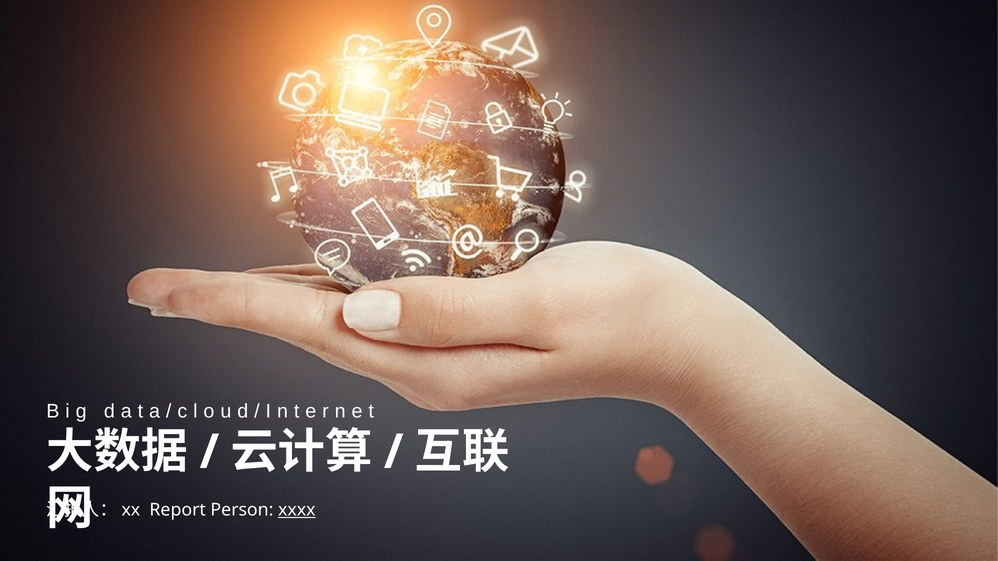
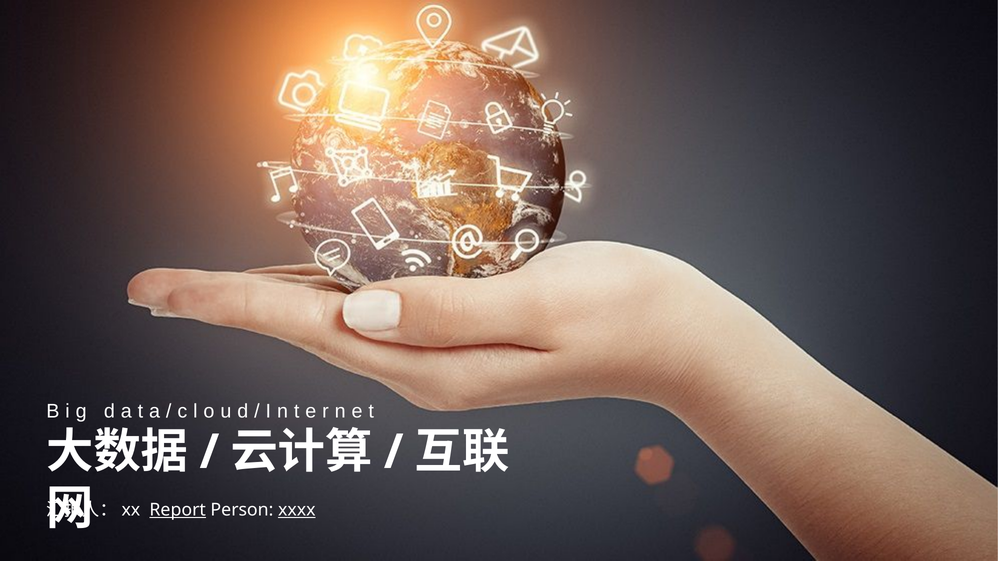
Report underline: none -> present (178, 510)
